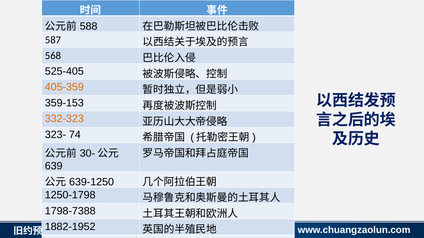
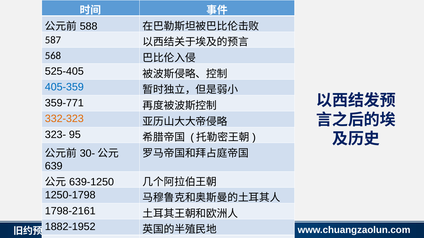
405-359 colour: orange -> blue (64, 87)
359-153: 359-153 -> 359-771 (64, 103)
74: 74 -> 95 (75, 135)
1798-7388: 1798-7388 -> 1798-2161 (70, 211)
